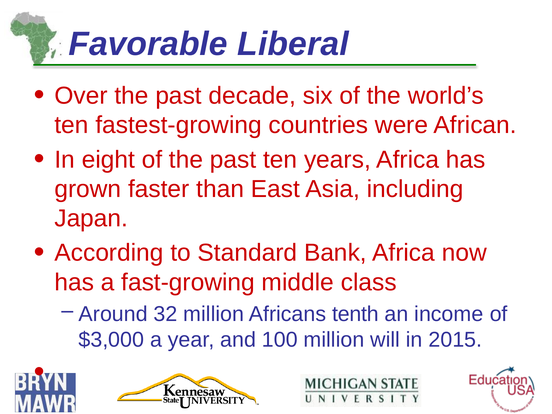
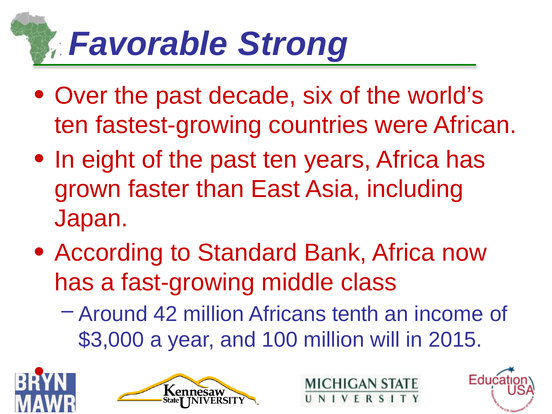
Liberal: Liberal -> Strong (293, 44)
32: 32 -> 42 (166, 314)
